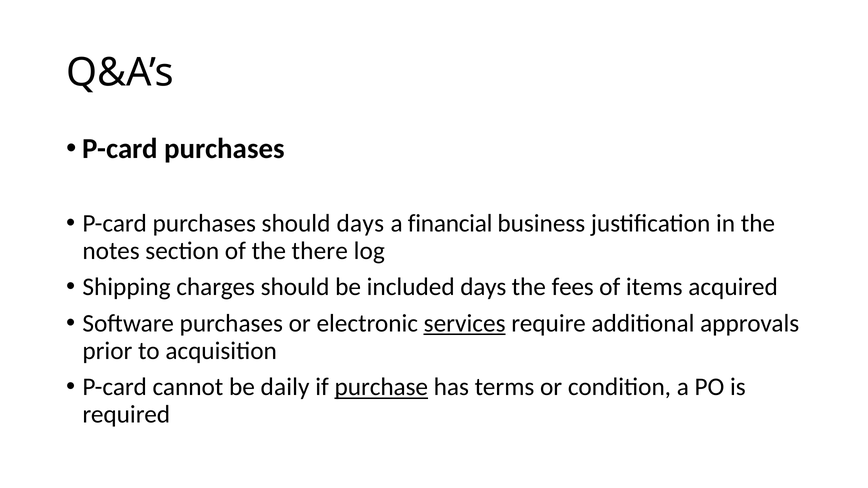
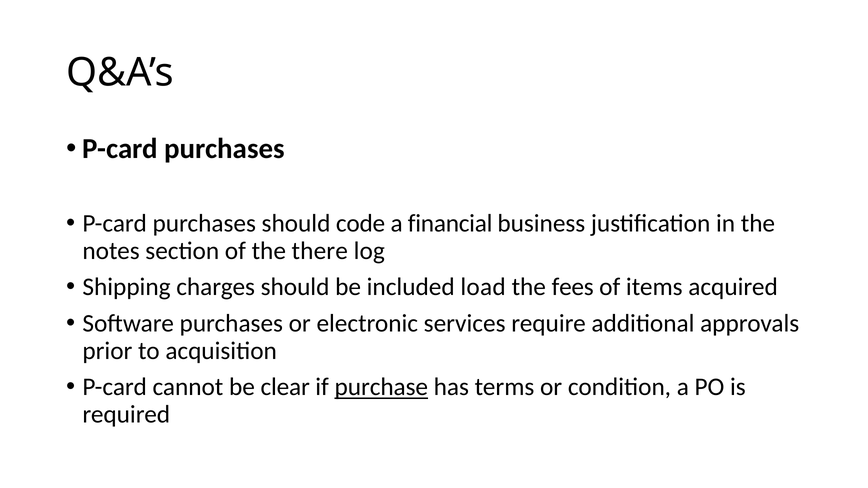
should days: days -> code (361, 223)
included days: days -> load (483, 287)
services underline: present -> none (465, 324)
daily: daily -> clear (285, 387)
